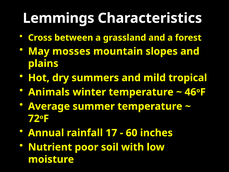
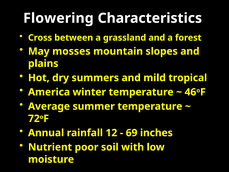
Lemmings: Lemmings -> Flowering (58, 18)
Animals: Animals -> America (49, 92)
17: 17 -> 12 (111, 133)
60: 60 -> 69 (132, 133)
